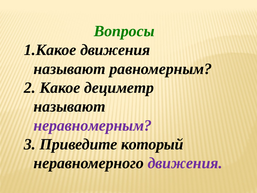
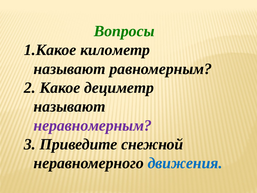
движения: движения -> километр (115, 50)
который: который -> снежной (152, 144)
движения colour: purple -> blue (185, 163)
